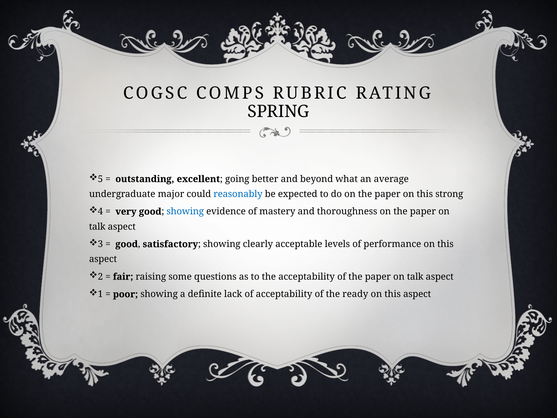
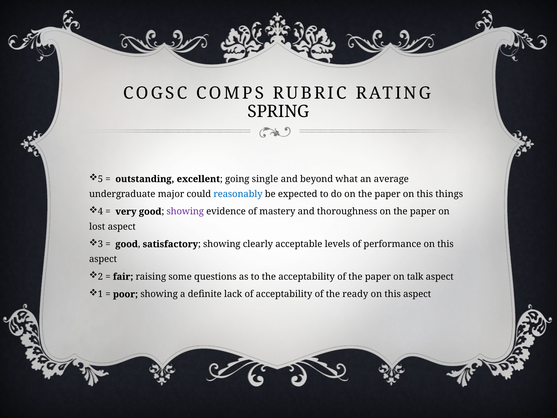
better: better -> single (265, 179)
strong: strong -> things (449, 194)
showing colour: blue -> purple (185, 211)
talk: talk -> lost (97, 226)
